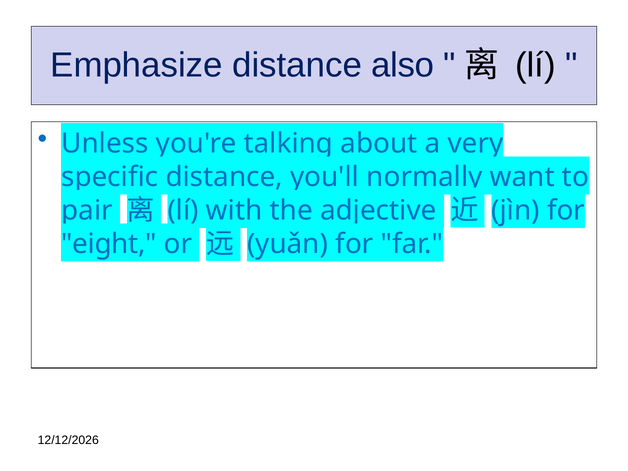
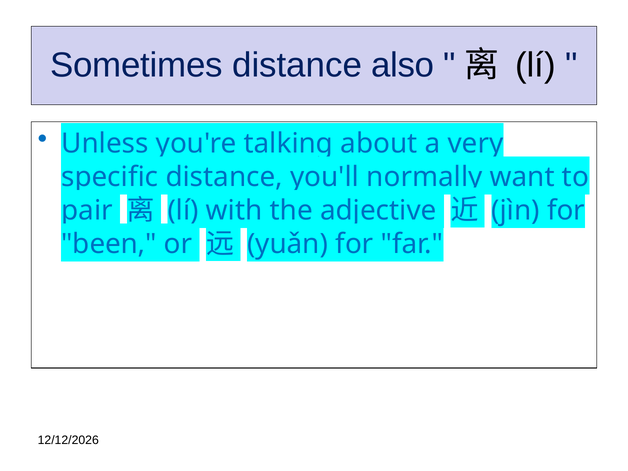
Emphasize: Emphasize -> Sometimes (137, 65)
eight: eight -> been (109, 244)
